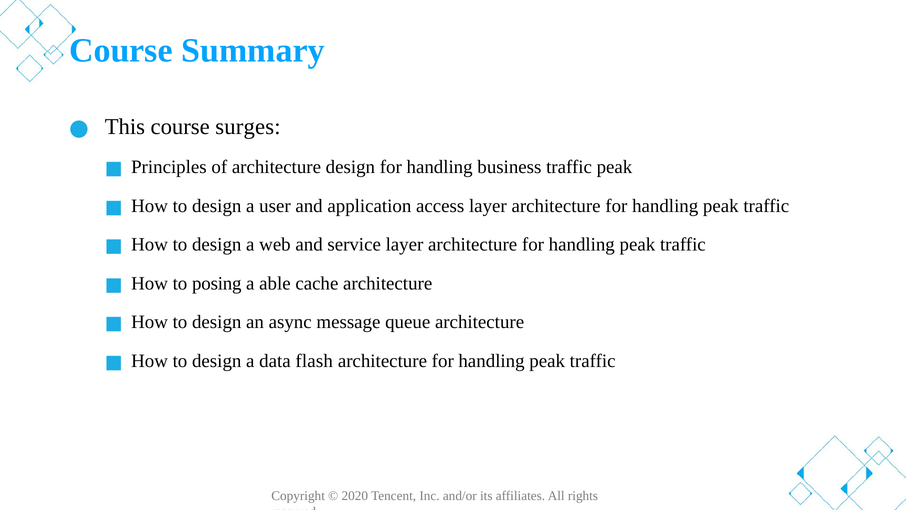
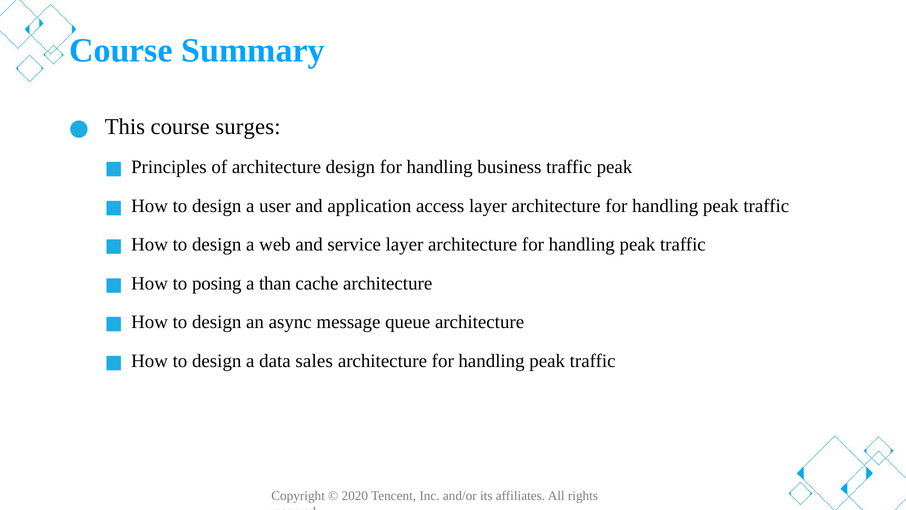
able: able -> than (275, 283)
flash: flash -> sales (314, 361)
